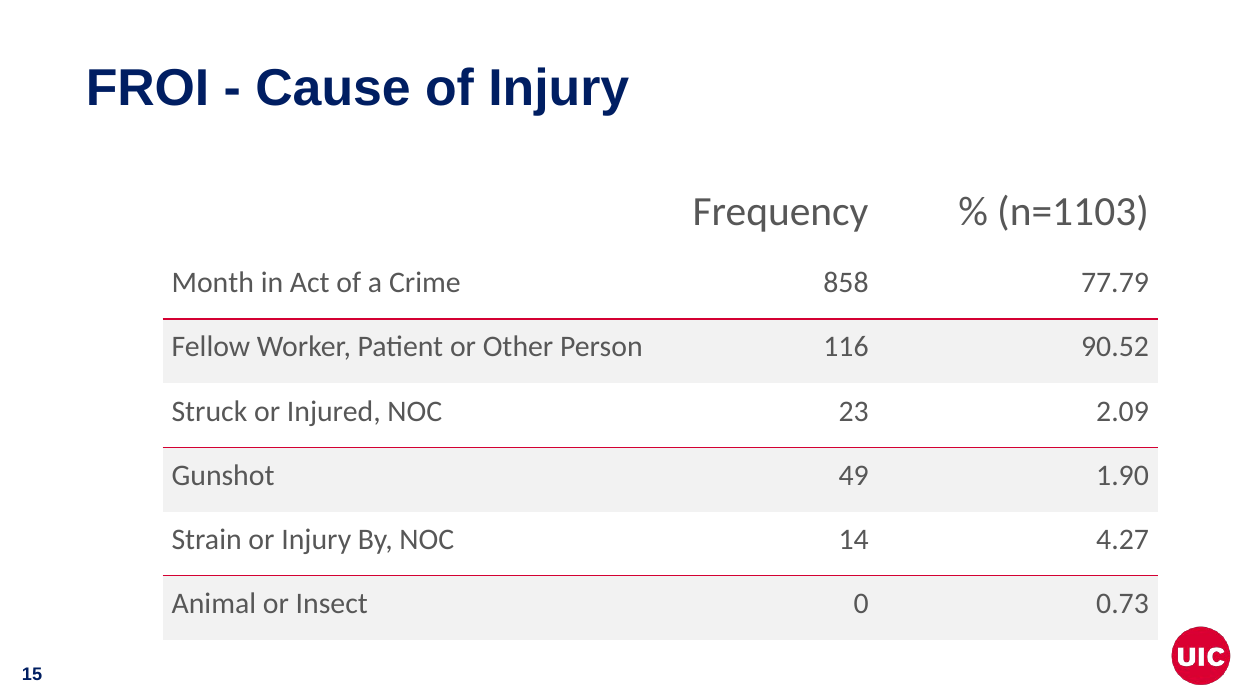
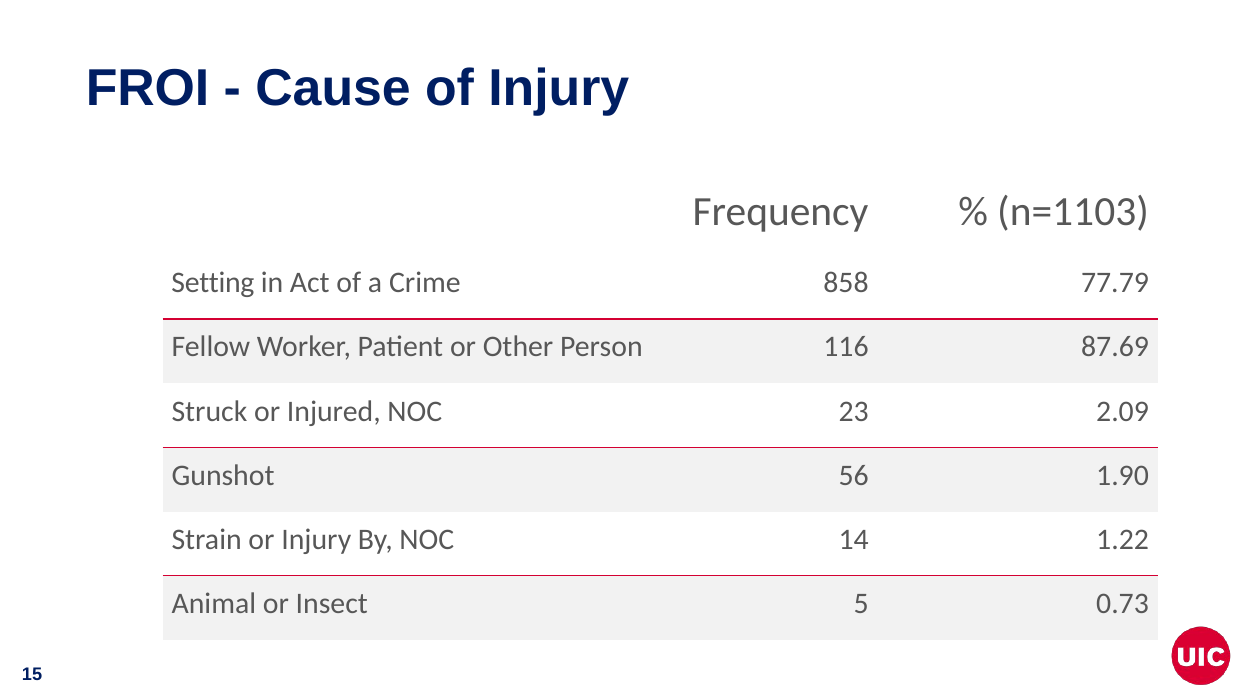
Month: Month -> Setting (213, 283)
90.52: 90.52 -> 87.69 (1115, 347)
49: 49 -> 56 (854, 475)
4.27: 4.27 -> 1.22 (1123, 540)
0: 0 -> 5 (861, 604)
